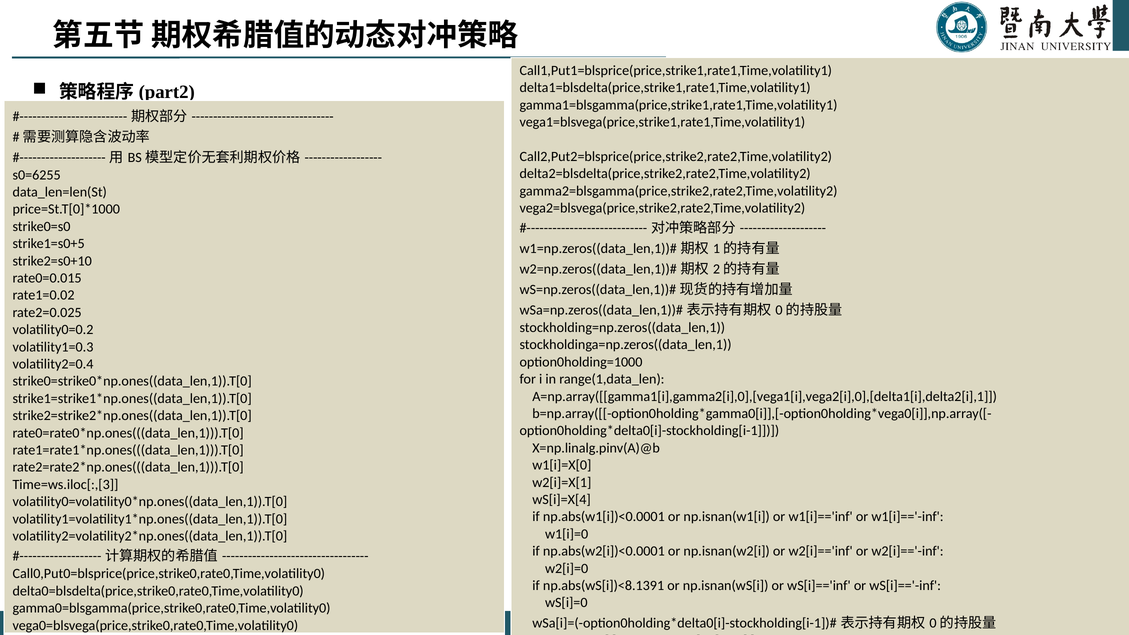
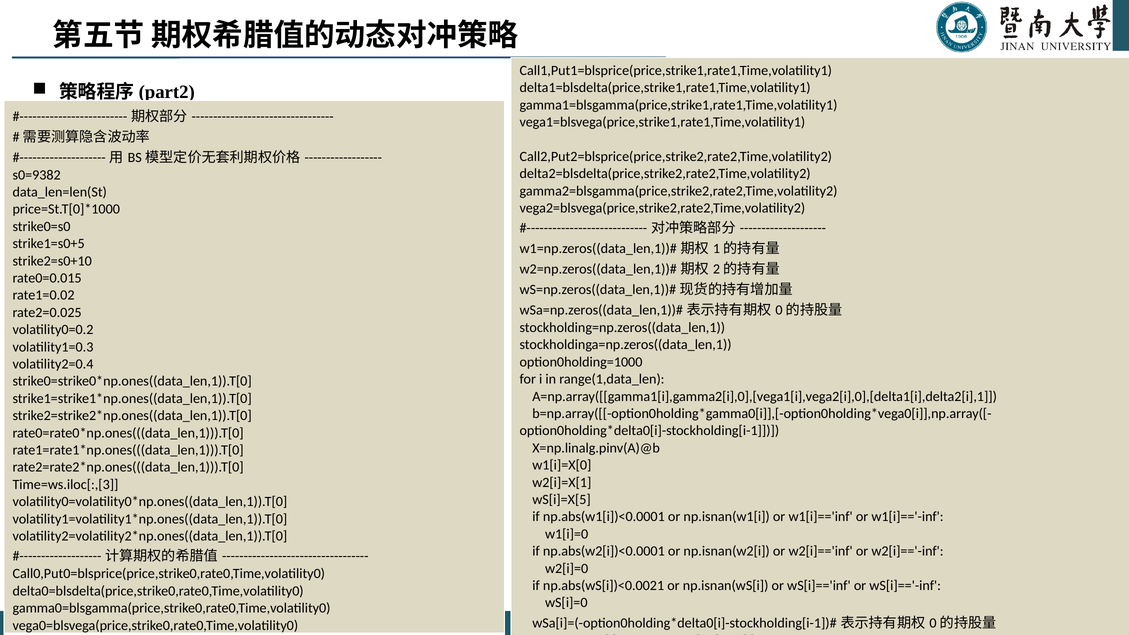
s0=6255: s0=6255 -> s0=9382 (37, 175)
wS[i]=X[4: wS[i]=X[4 -> wS[i]=X[5 (562, 500)
np.abs(wS[i])<8.1391: np.abs(wS[i])<8.1391 -> np.abs(wS[i])<0.0021 (604, 586)
